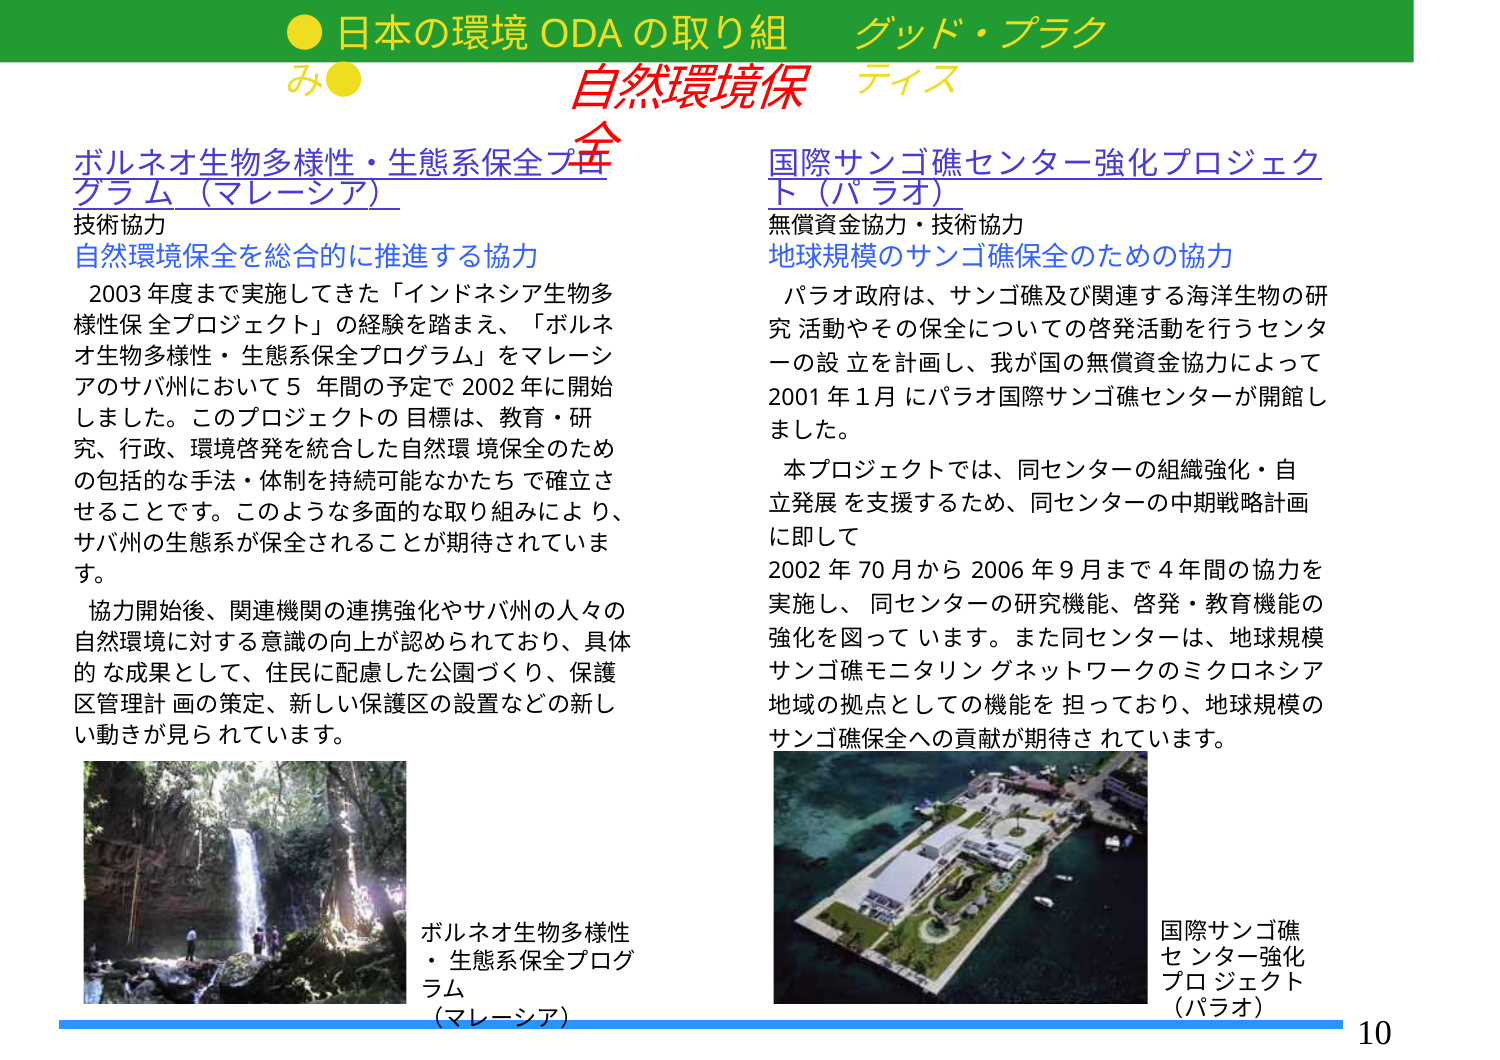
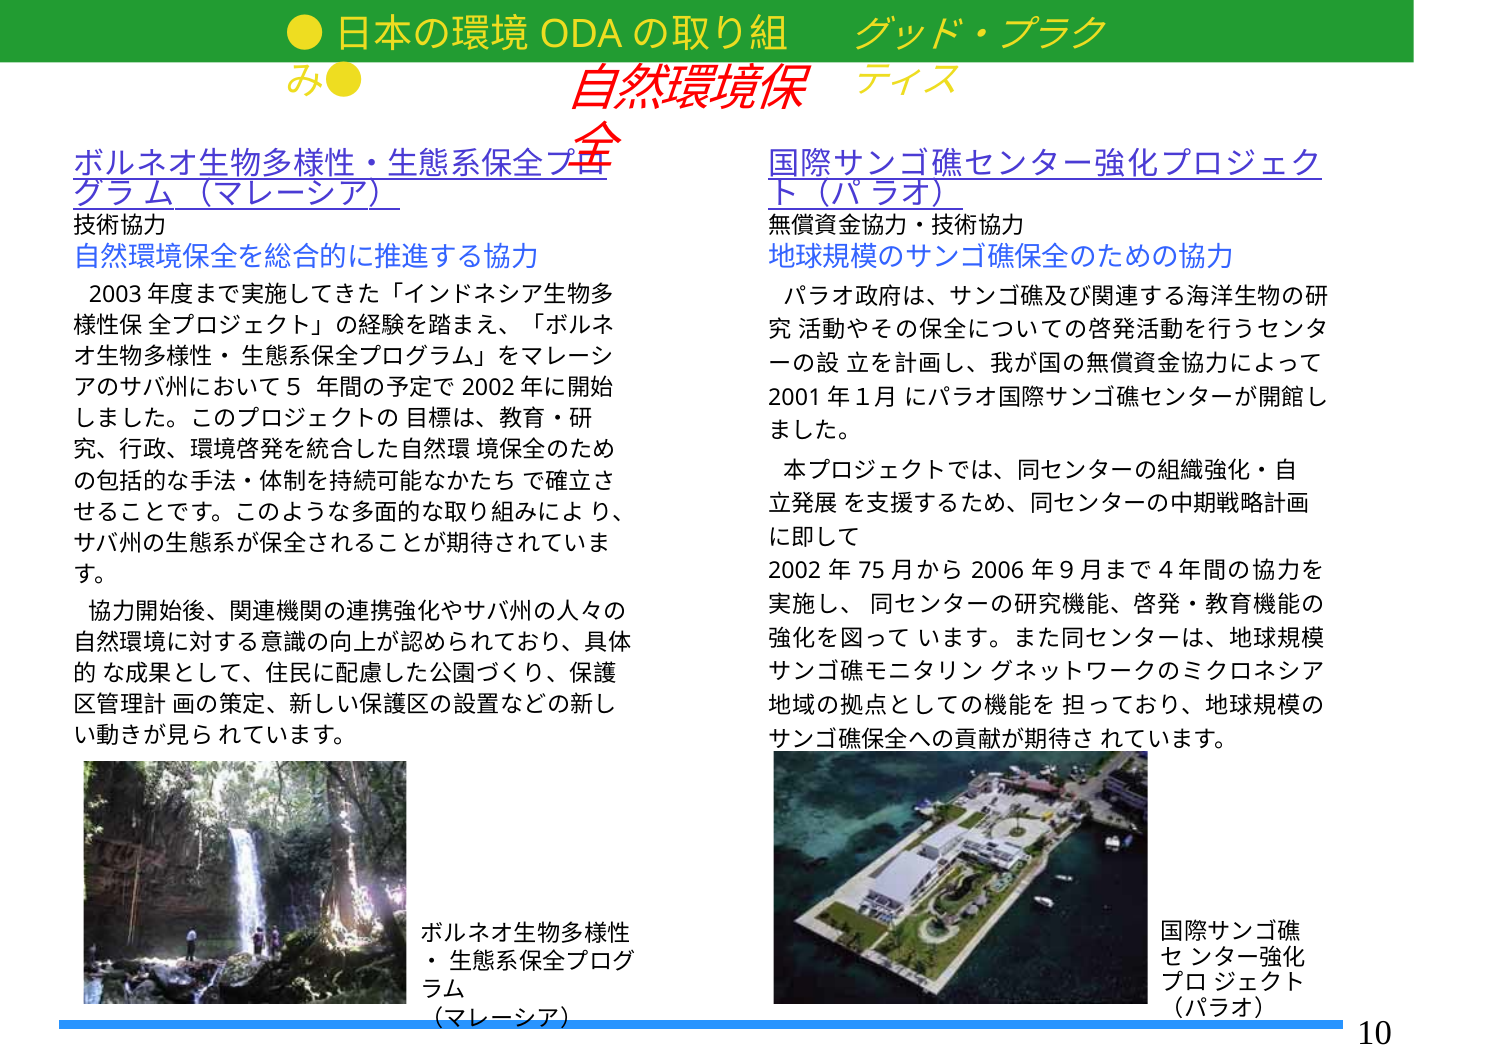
70: 70 -> 75 (872, 571)
